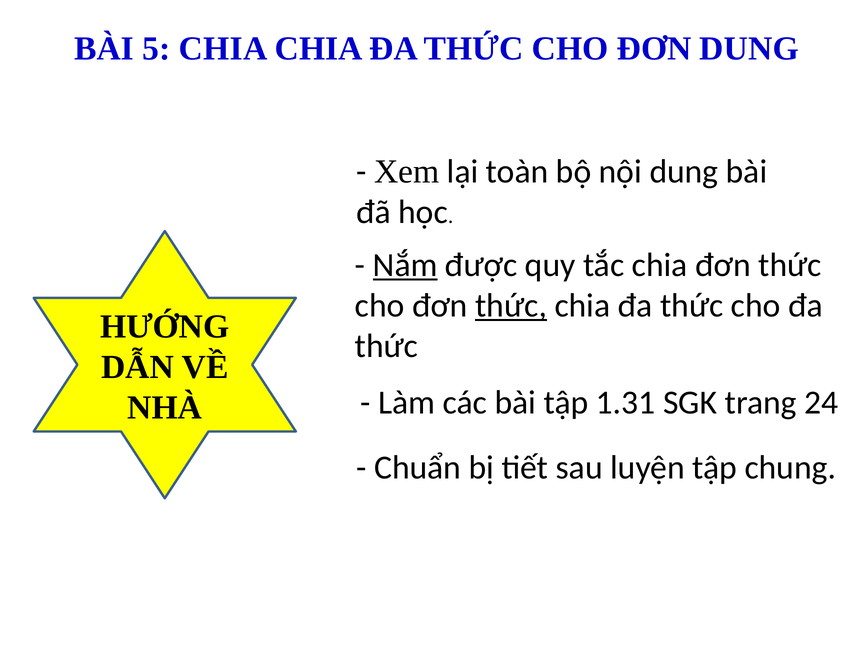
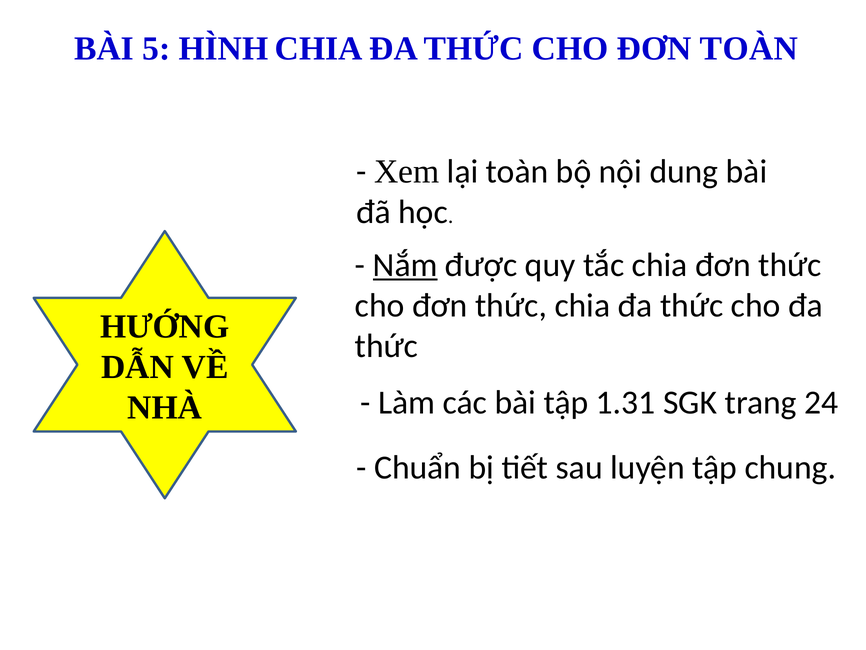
5 CHIA: CHIA -> HÌNH (223, 48)
ĐƠN DUNG: DUNG -> TOÀN (749, 48)
thức underline: present -> none (511, 305)
